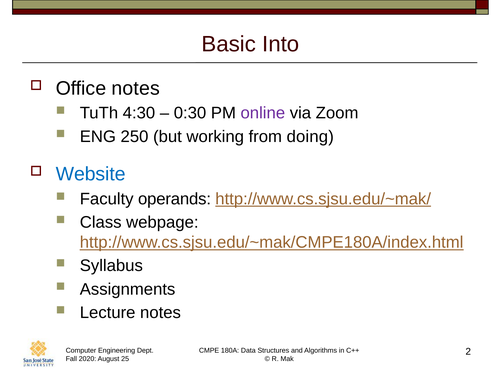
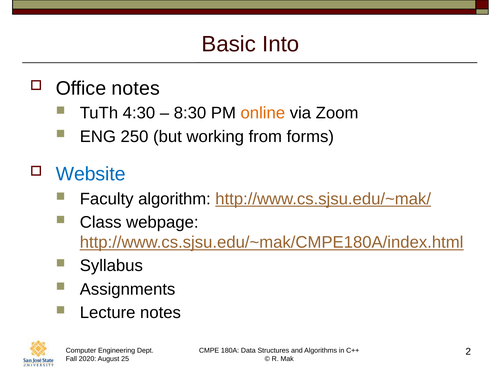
0:30: 0:30 -> 8:30 (190, 113)
online colour: purple -> orange (263, 113)
doing: doing -> forms (310, 136)
operands: operands -> algorithm (174, 199)
